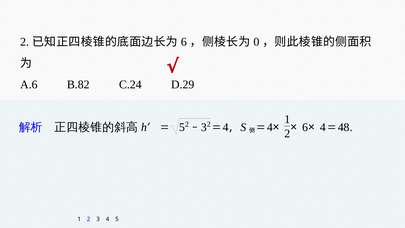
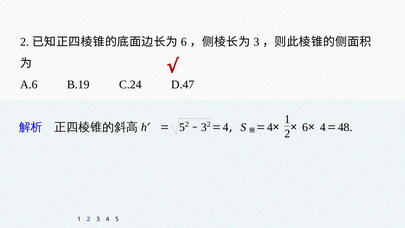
0: 0 -> 3 (256, 42)
B.82: B.82 -> B.19 (78, 85)
D.29: D.29 -> D.47 (183, 85)
